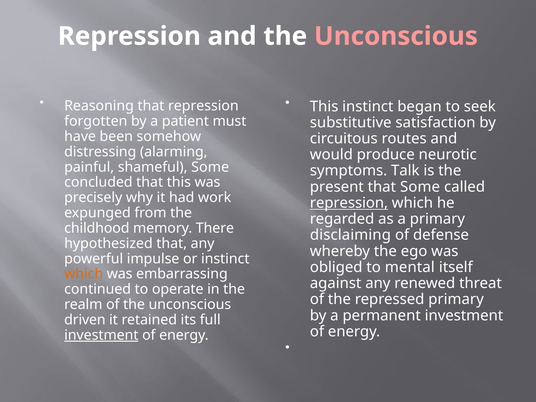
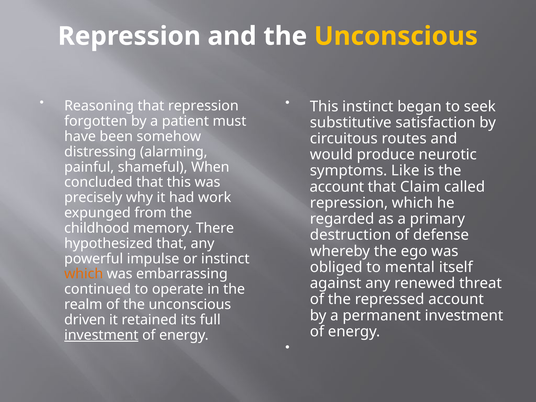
Unconscious colour: pink -> yellow (396, 36)
shameful Some: Some -> When (210, 167)
Talk: Talk -> Like (405, 171)
present: present -> account (337, 187)
that Some: Some -> Claim (420, 187)
repression underline: present -> none (349, 203)
disclaiming: disclaiming -> destruction (350, 235)
repressed primary: primary -> account (456, 299)
